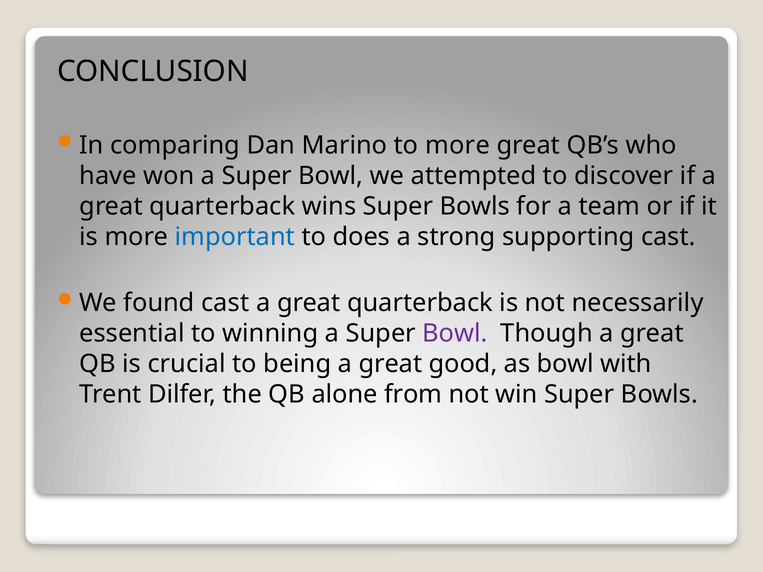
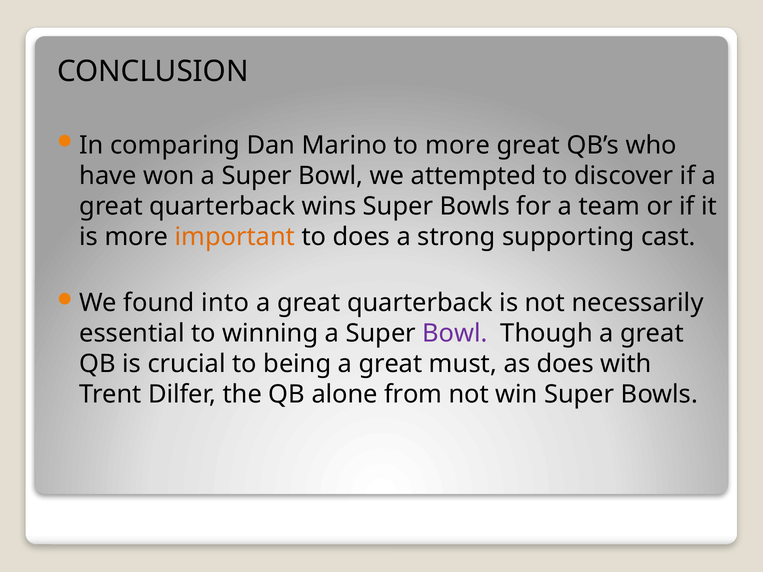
important colour: blue -> orange (235, 237)
found cast: cast -> into (225, 303)
good: good -> must (463, 364)
as bowl: bowl -> does (565, 364)
